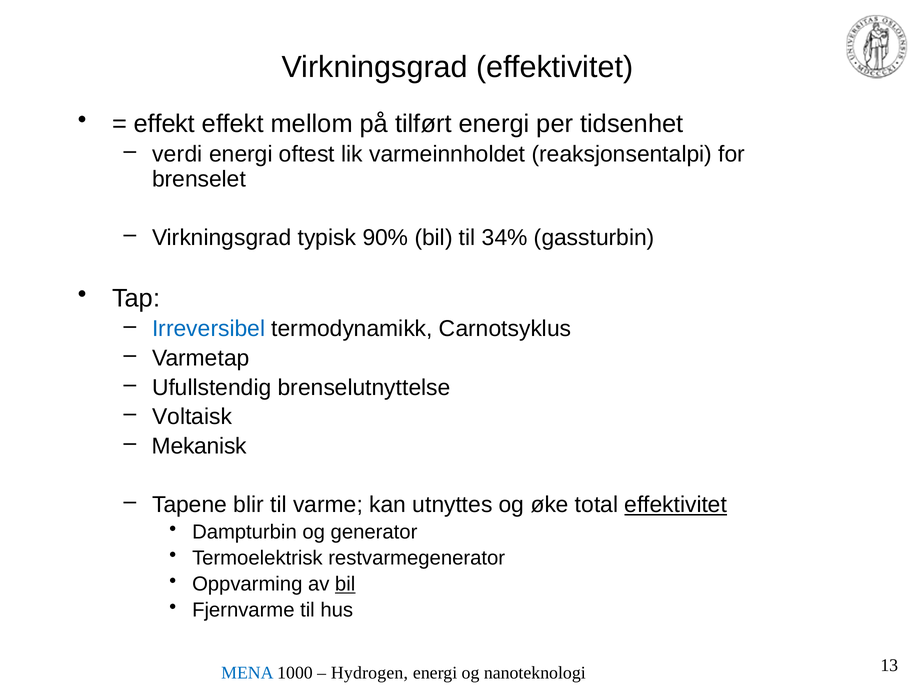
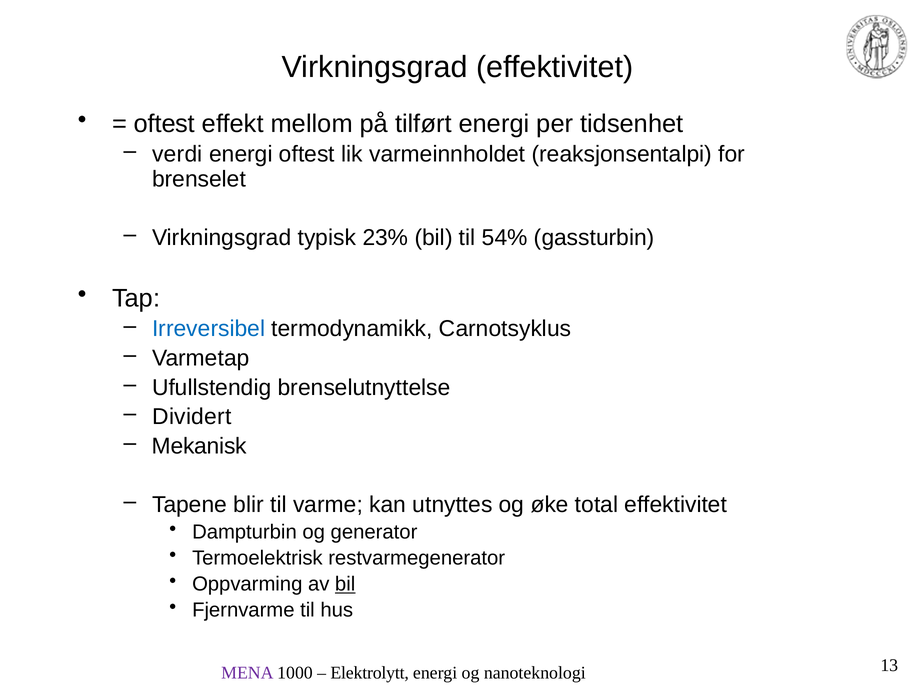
effekt: effekt -> oftest (164, 123)
90%: 90% -> 23% (385, 237)
34%: 34% -> 54% (505, 237)
Voltaisk: Voltaisk -> Dividert (192, 416)
effektivitet underline: present -> none (676, 504)
MENA colour: blue -> purple (247, 672)
Hydrogen: Hydrogen -> Elektrolytt (370, 672)
